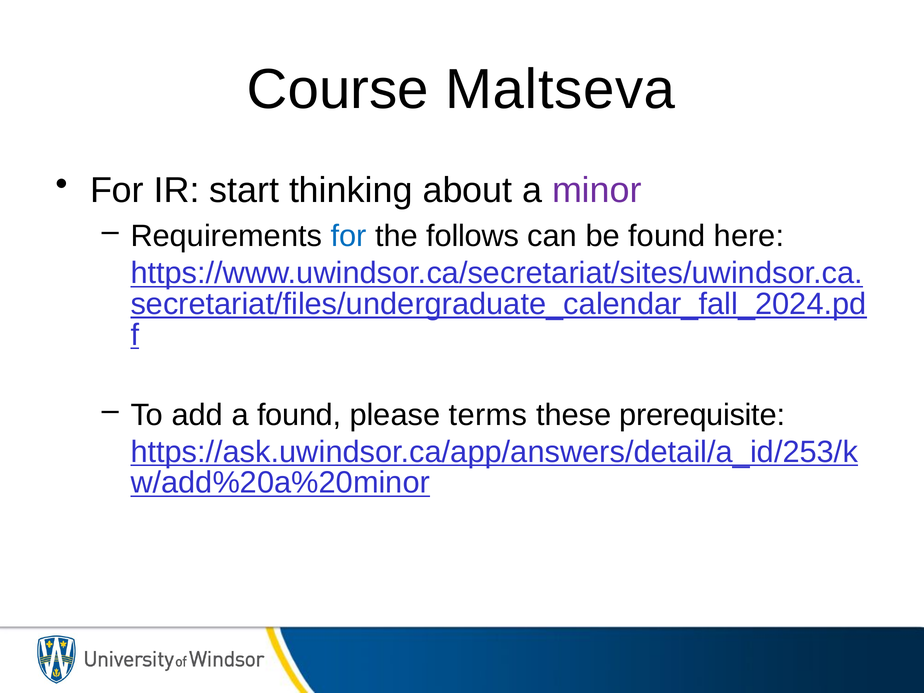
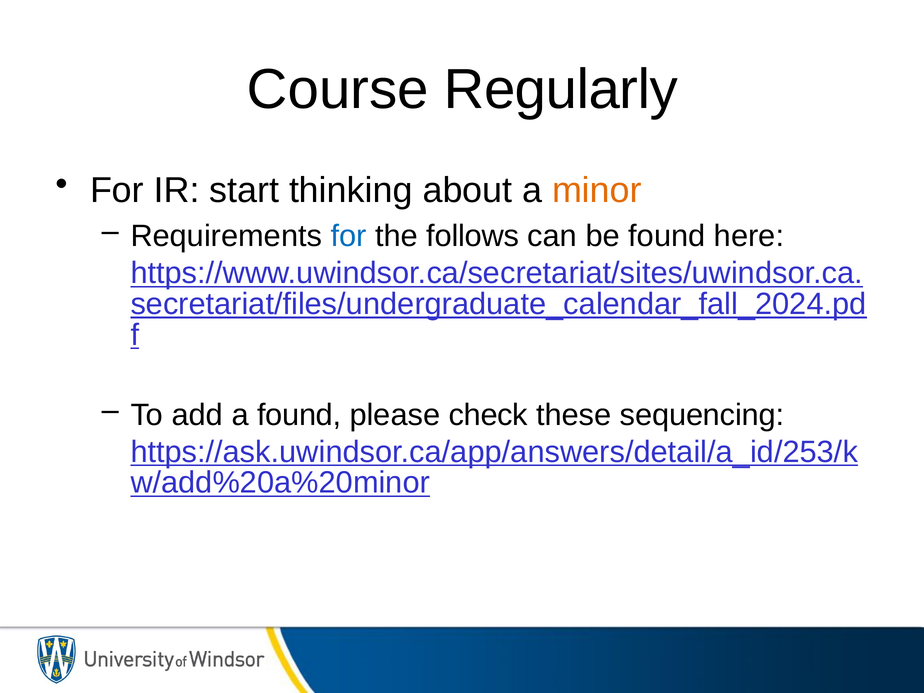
Maltseva: Maltseva -> Regularly (561, 89)
minor colour: purple -> orange (597, 190)
terms: terms -> check (488, 415)
prerequisite: prerequisite -> sequencing (702, 415)
